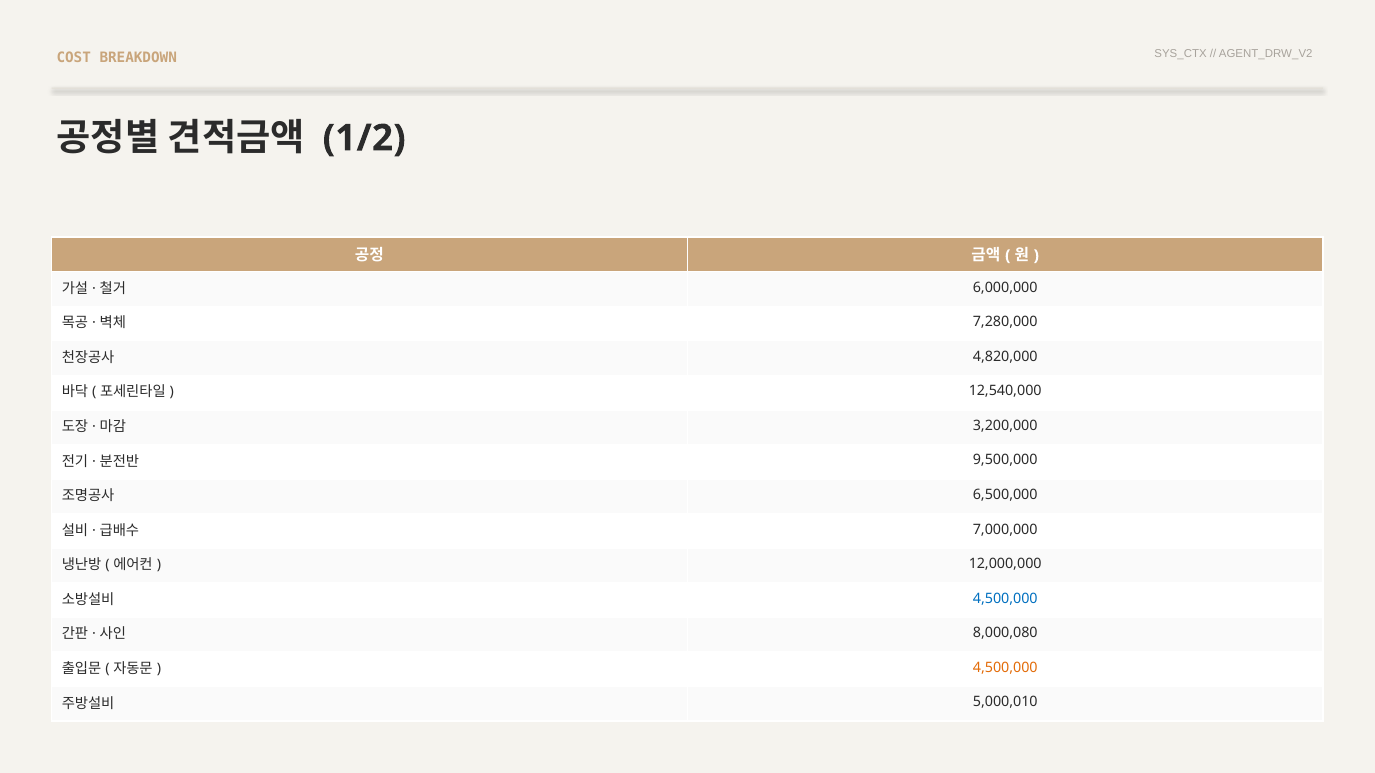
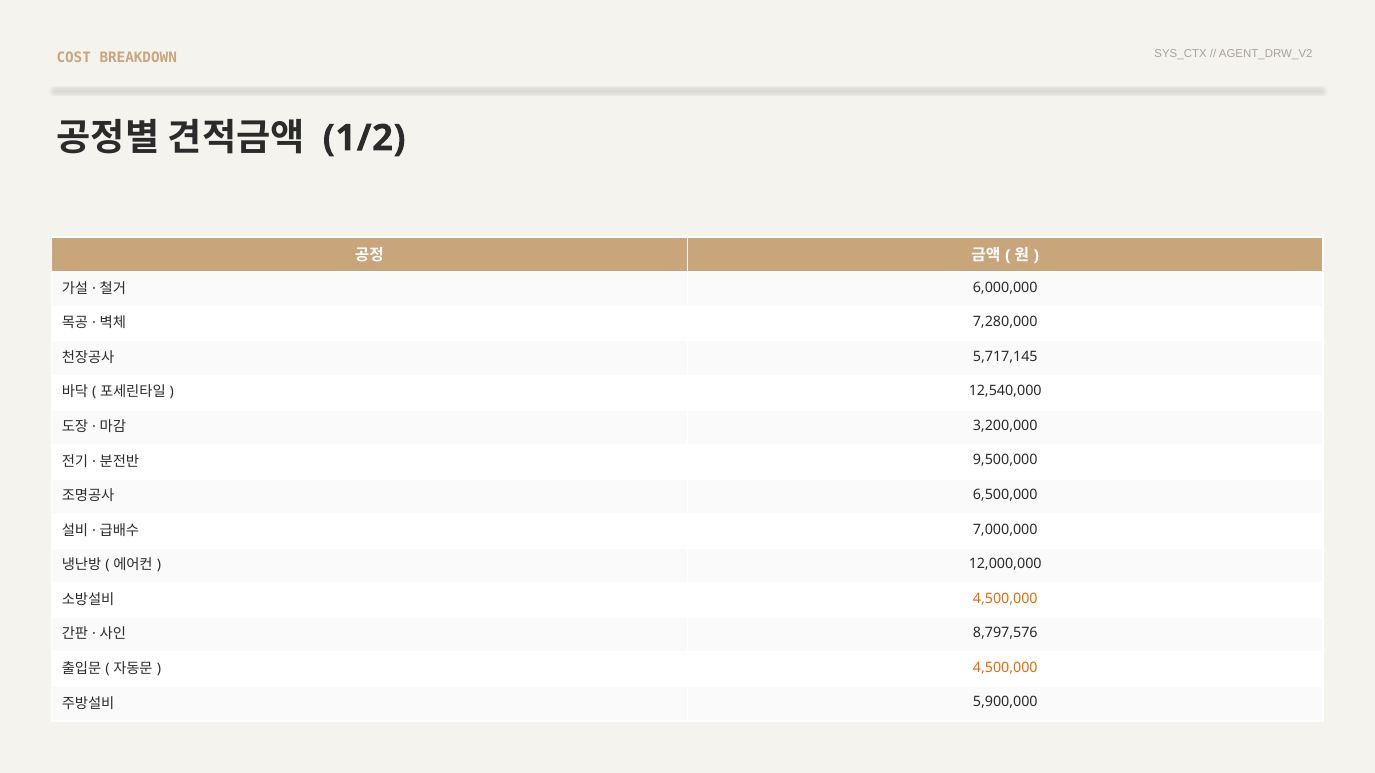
4,820,000: 4,820,000 -> 5,717,145 (1005, 357)
4,500,000 colour: blue -> orange (1005, 599)
8,000,080: 8,000,080 -> 8,797,576 (1005, 633)
5,000,010: 5,000,010 -> 5,900,000 (1005, 703)
